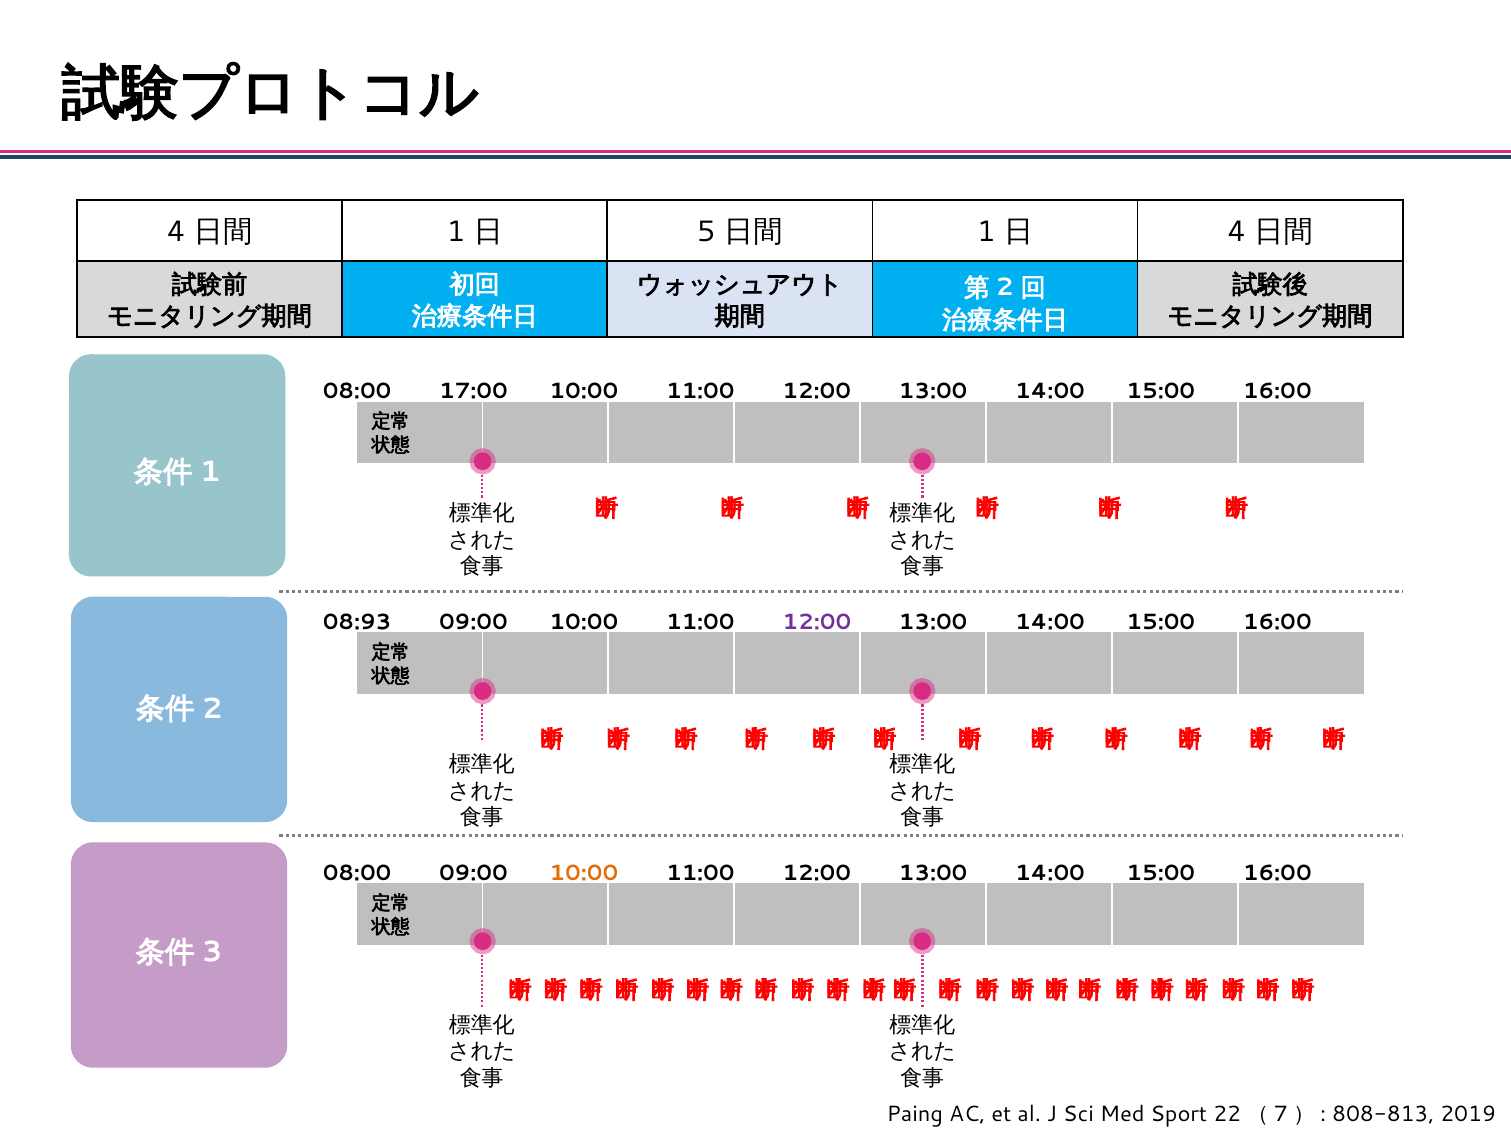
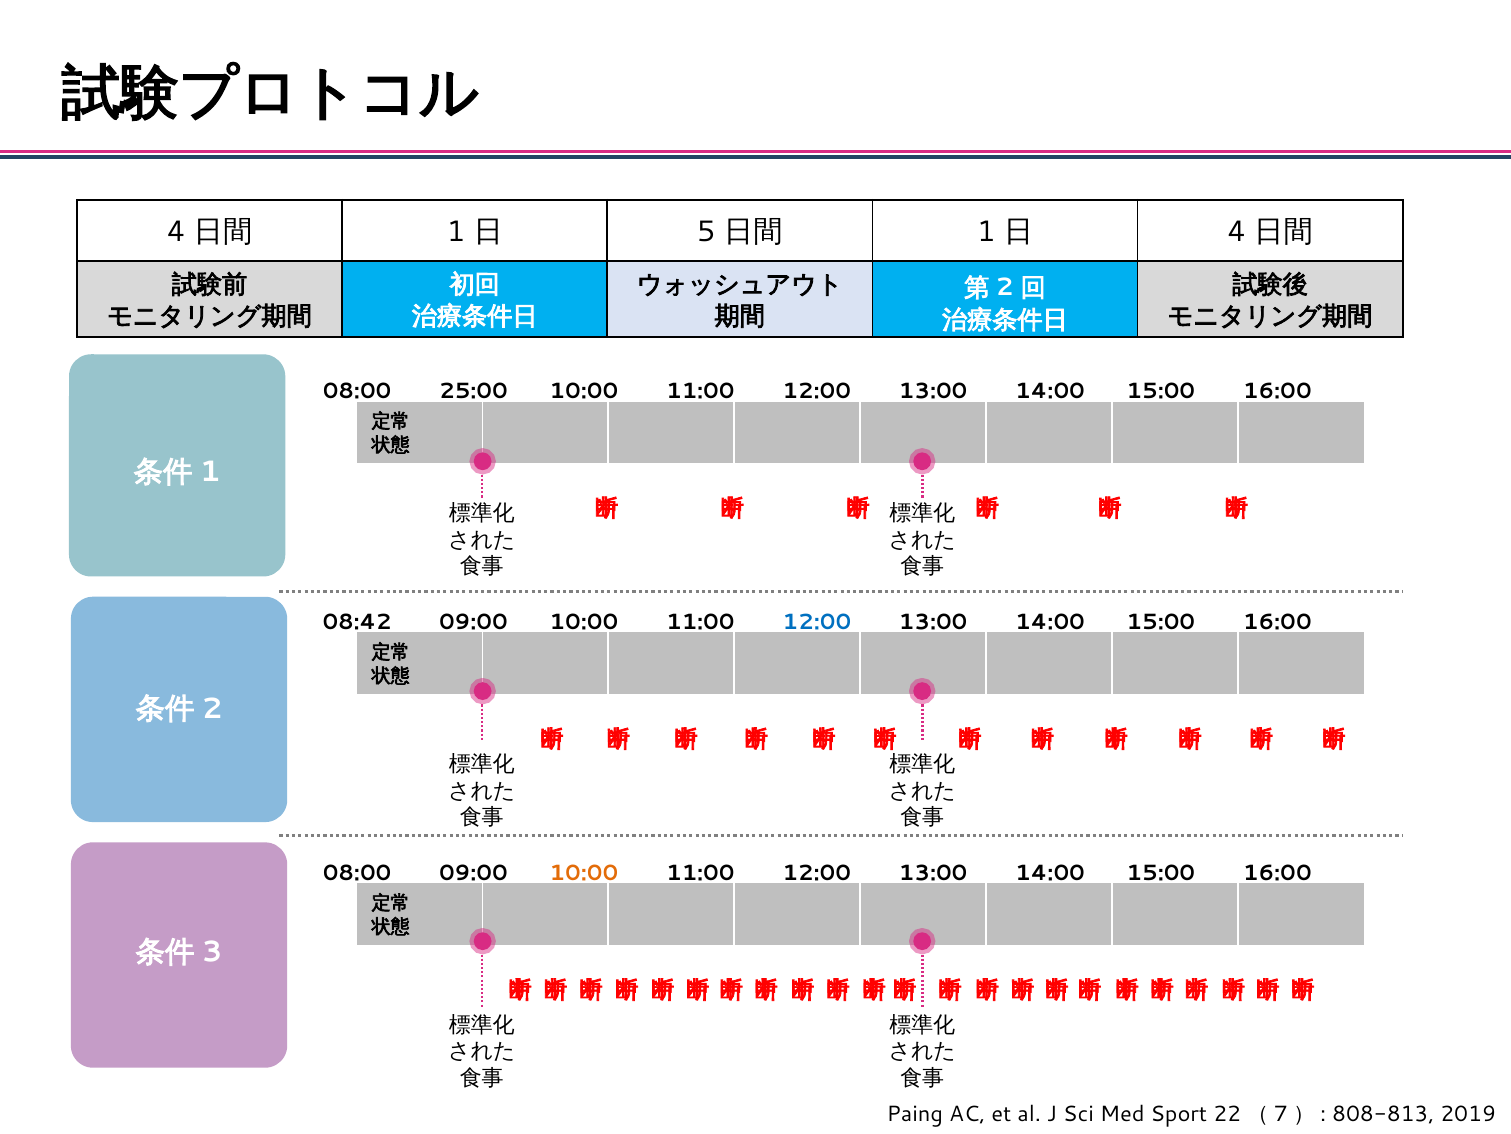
17:00: 17:00 -> 25:00 (473, 391)
08:93: 08:93 -> 08:42 (357, 622)
12:00 colour: purple -> blue (817, 622)
